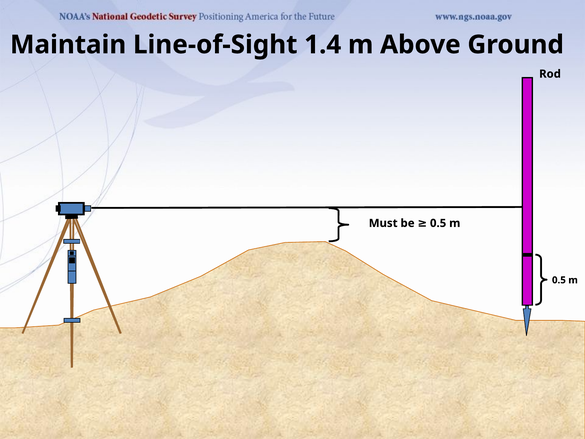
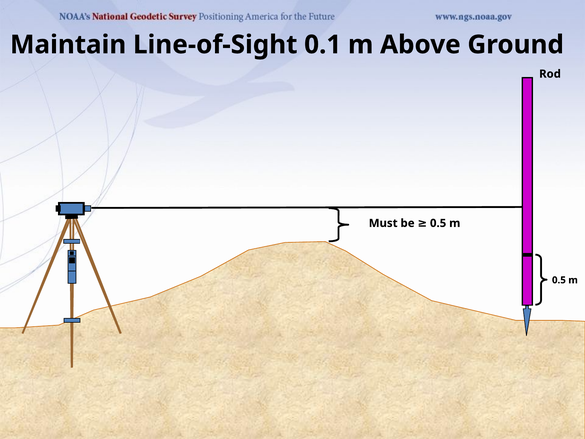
1.4: 1.4 -> 0.1 (323, 45)
